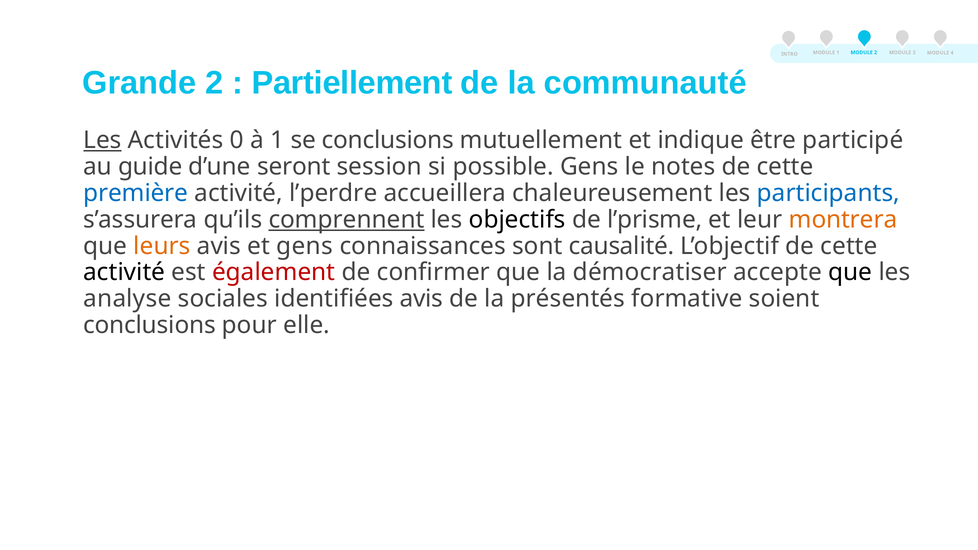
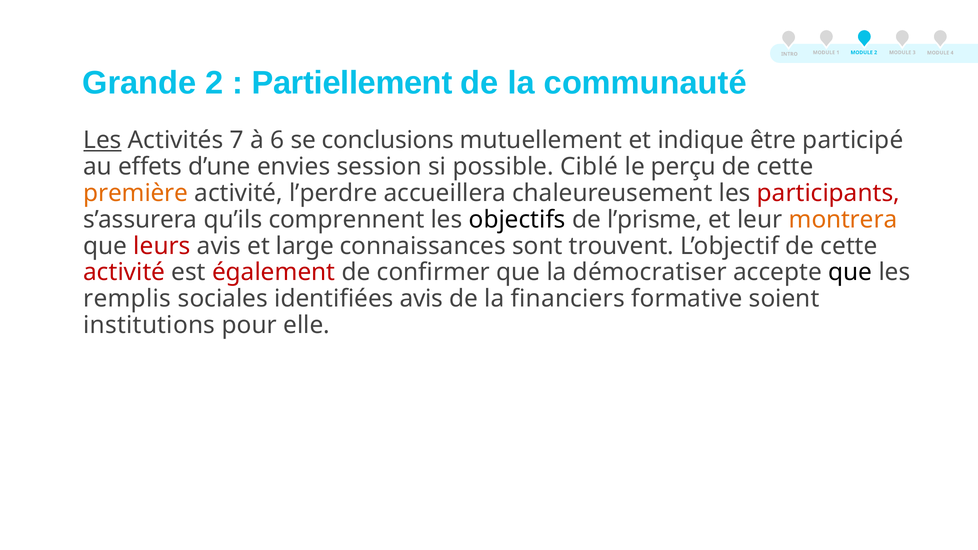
0: 0 -> 7 (237, 140)
à 1: 1 -> 6 (277, 140)
guide: guide -> effets (150, 167)
seront: seront -> envies (294, 167)
possible Gens: Gens -> Ciblé (589, 167)
notes: notes -> perçu (683, 167)
première colour: blue -> orange (136, 193)
participants colour: blue -> red (828, 193)
comprennent underline: present -> none (346, 220)
leurs colour: orange -> red (162, 246)
et gens: gens -> large (305, 246)
causalité: causalité -> trouvent (621, 246)
activité colour: black -> red (124, 272)
analyse: analyse -> remplis (127, 299)
présentés: présentés -> financiers (568, 299)
conclusions: conclusions -> institutions (149, 325)
